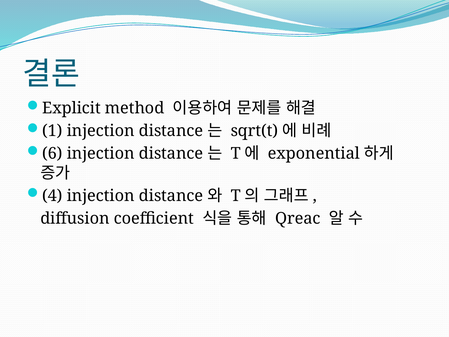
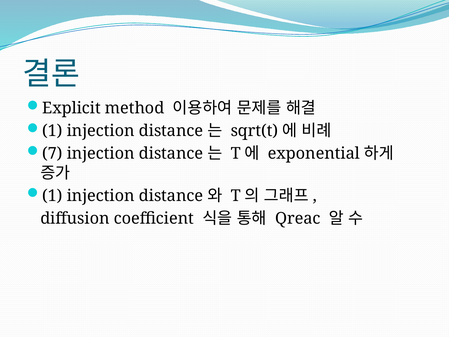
6: 6 -> 7 (52, 153)
4: 4 -> 1 (52, 196)
